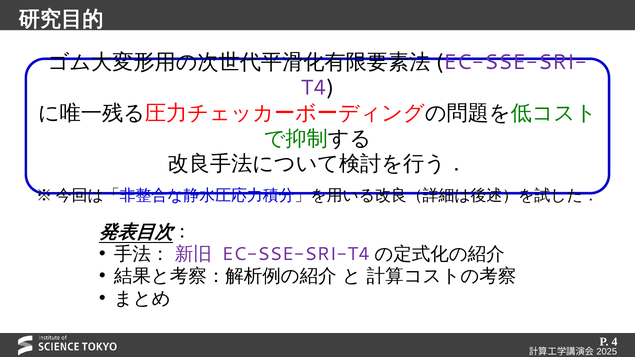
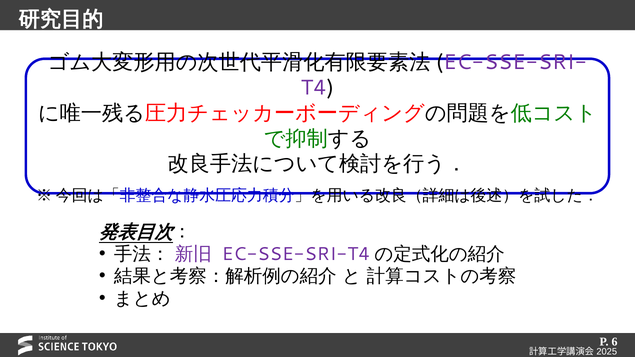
4: 4 -> 6 (615, 342)
